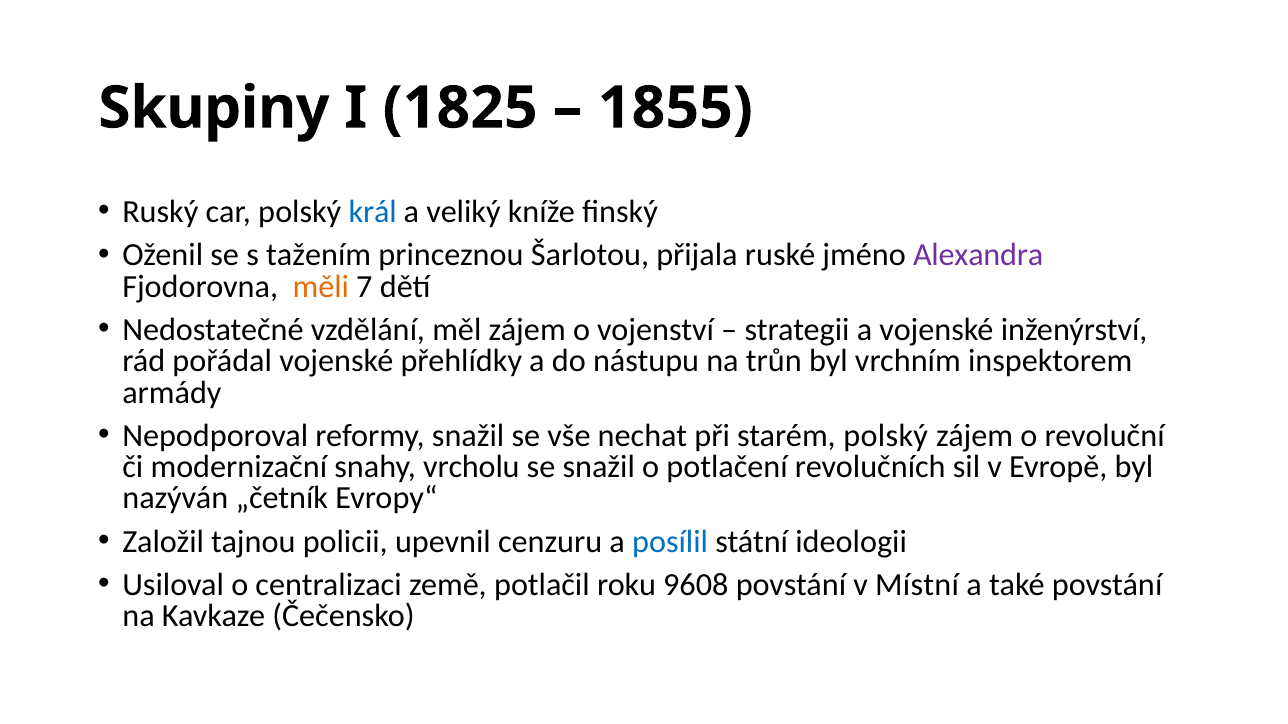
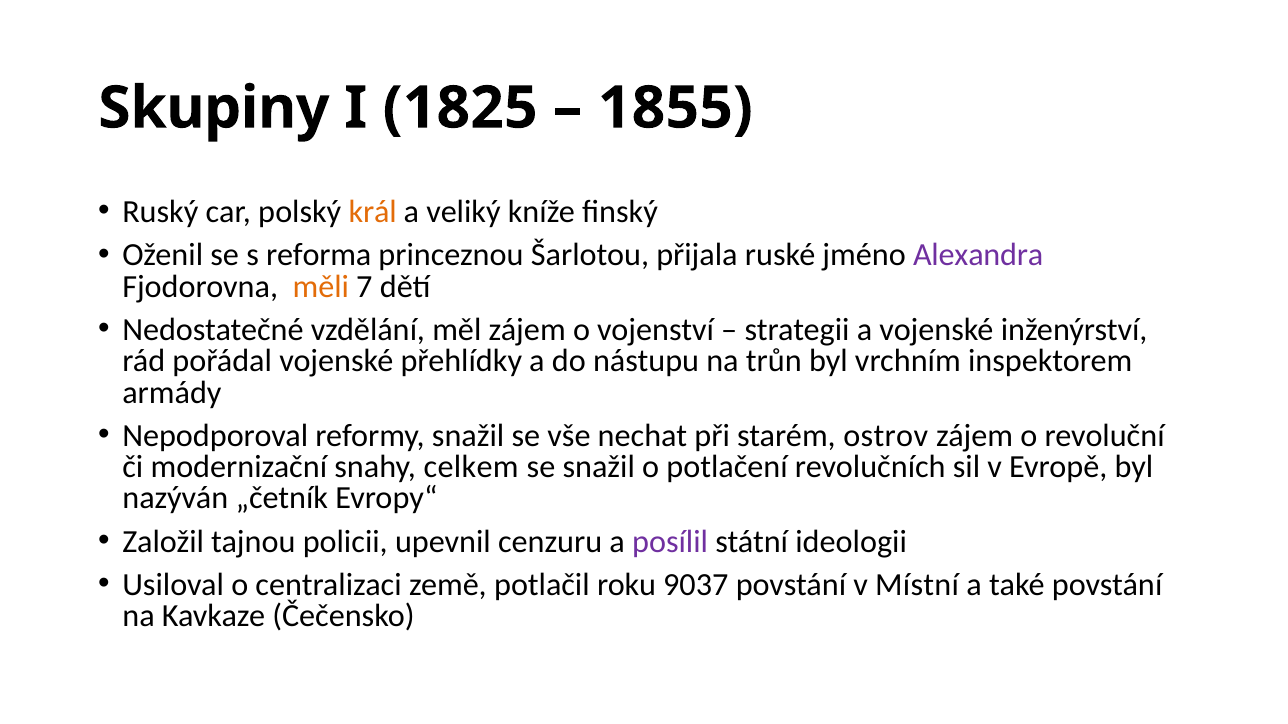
král colour: blue -> orange (373, 212)
tažením: tažením -> reforma (319, 255)
starém polský: polský -> ostrov (886, 436)
vrcholu: vrcholu -> celkem (471, 467)
posílil colour: blue -> purple (670, 542)
9608: 9608 -> 9037 (696, 585)
